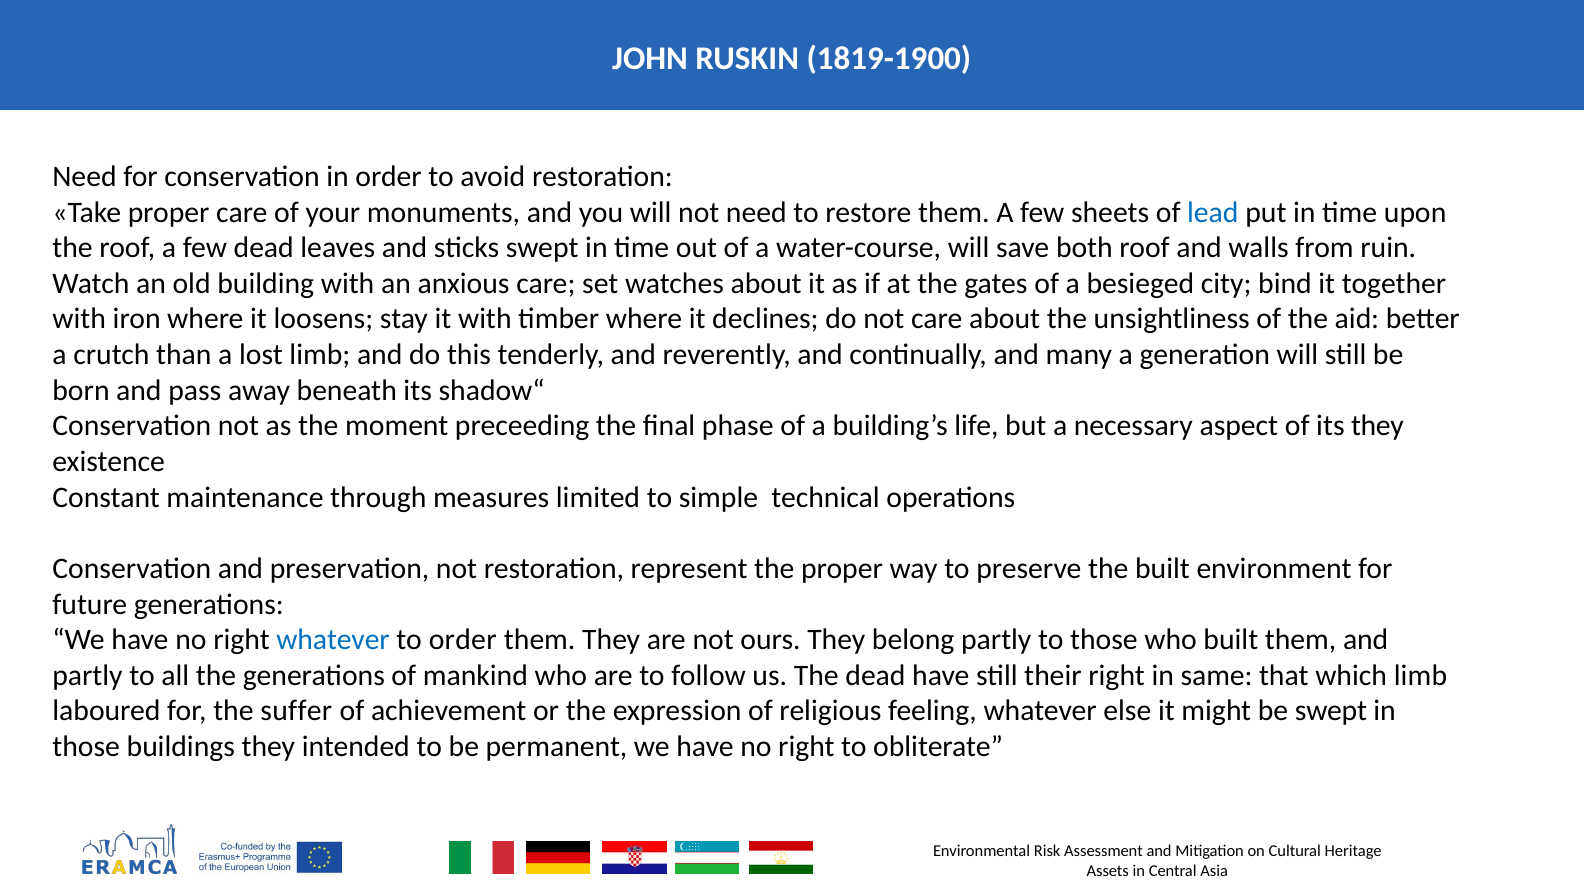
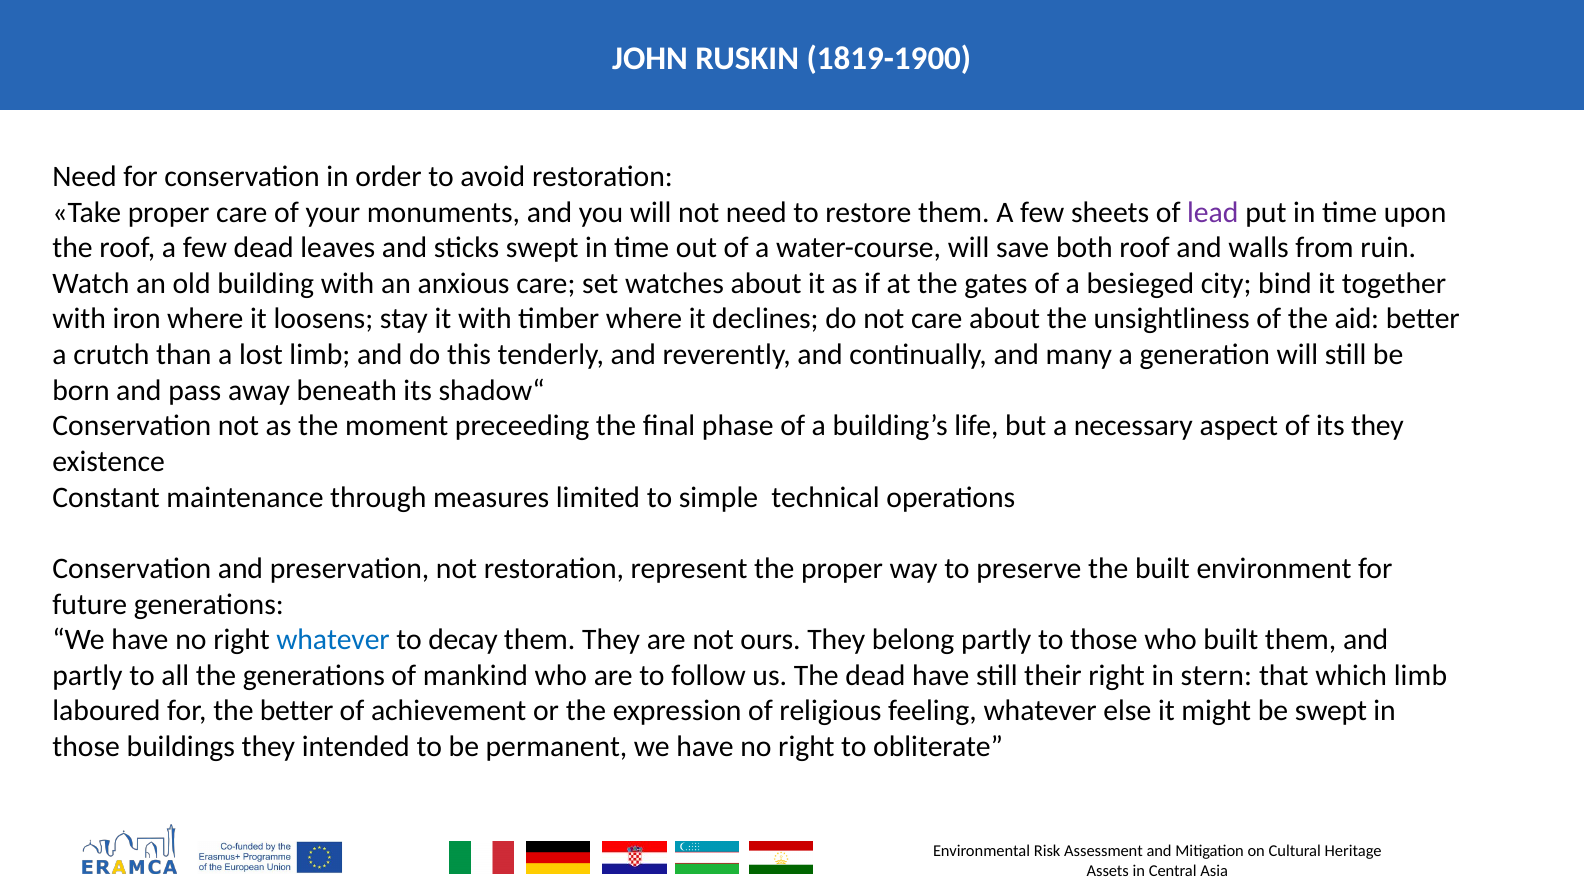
lead colour: blue -> purple (1213, 212)
to order: order -> decay (463, 640)
same: same -> stern (1216, 676)
the suffer: suffer -> better (297, 711)
